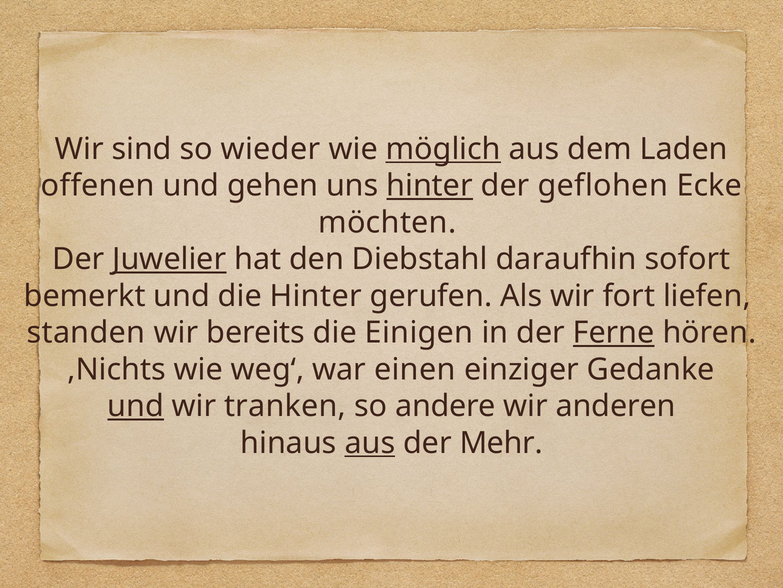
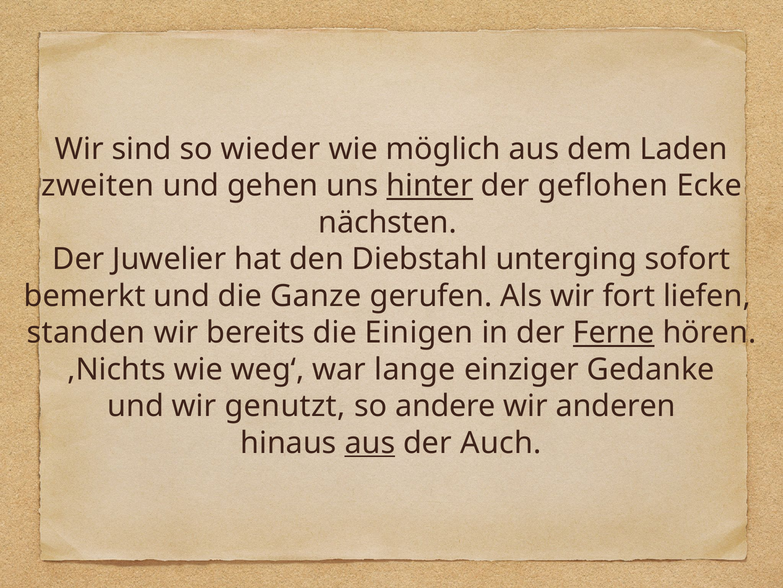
möglich underline: present -> none (443, 149)
offenen: offenen -> zweiten (98, 186)
möchten: möchten -> nächsten (388, 222)
Juwelier underline: present -> none (169, 259)
daraufhin: daraufhin -> unterging (566, 259)
die Hinter: Hinter -> Ganze (316, 296)
einen: einen -> lange (415, 369)
und underline: present -> none (136, 406)
tranken: tranken -> genutzt (285, 406)
Mehr: Mehr -> Auch (501, 443)
